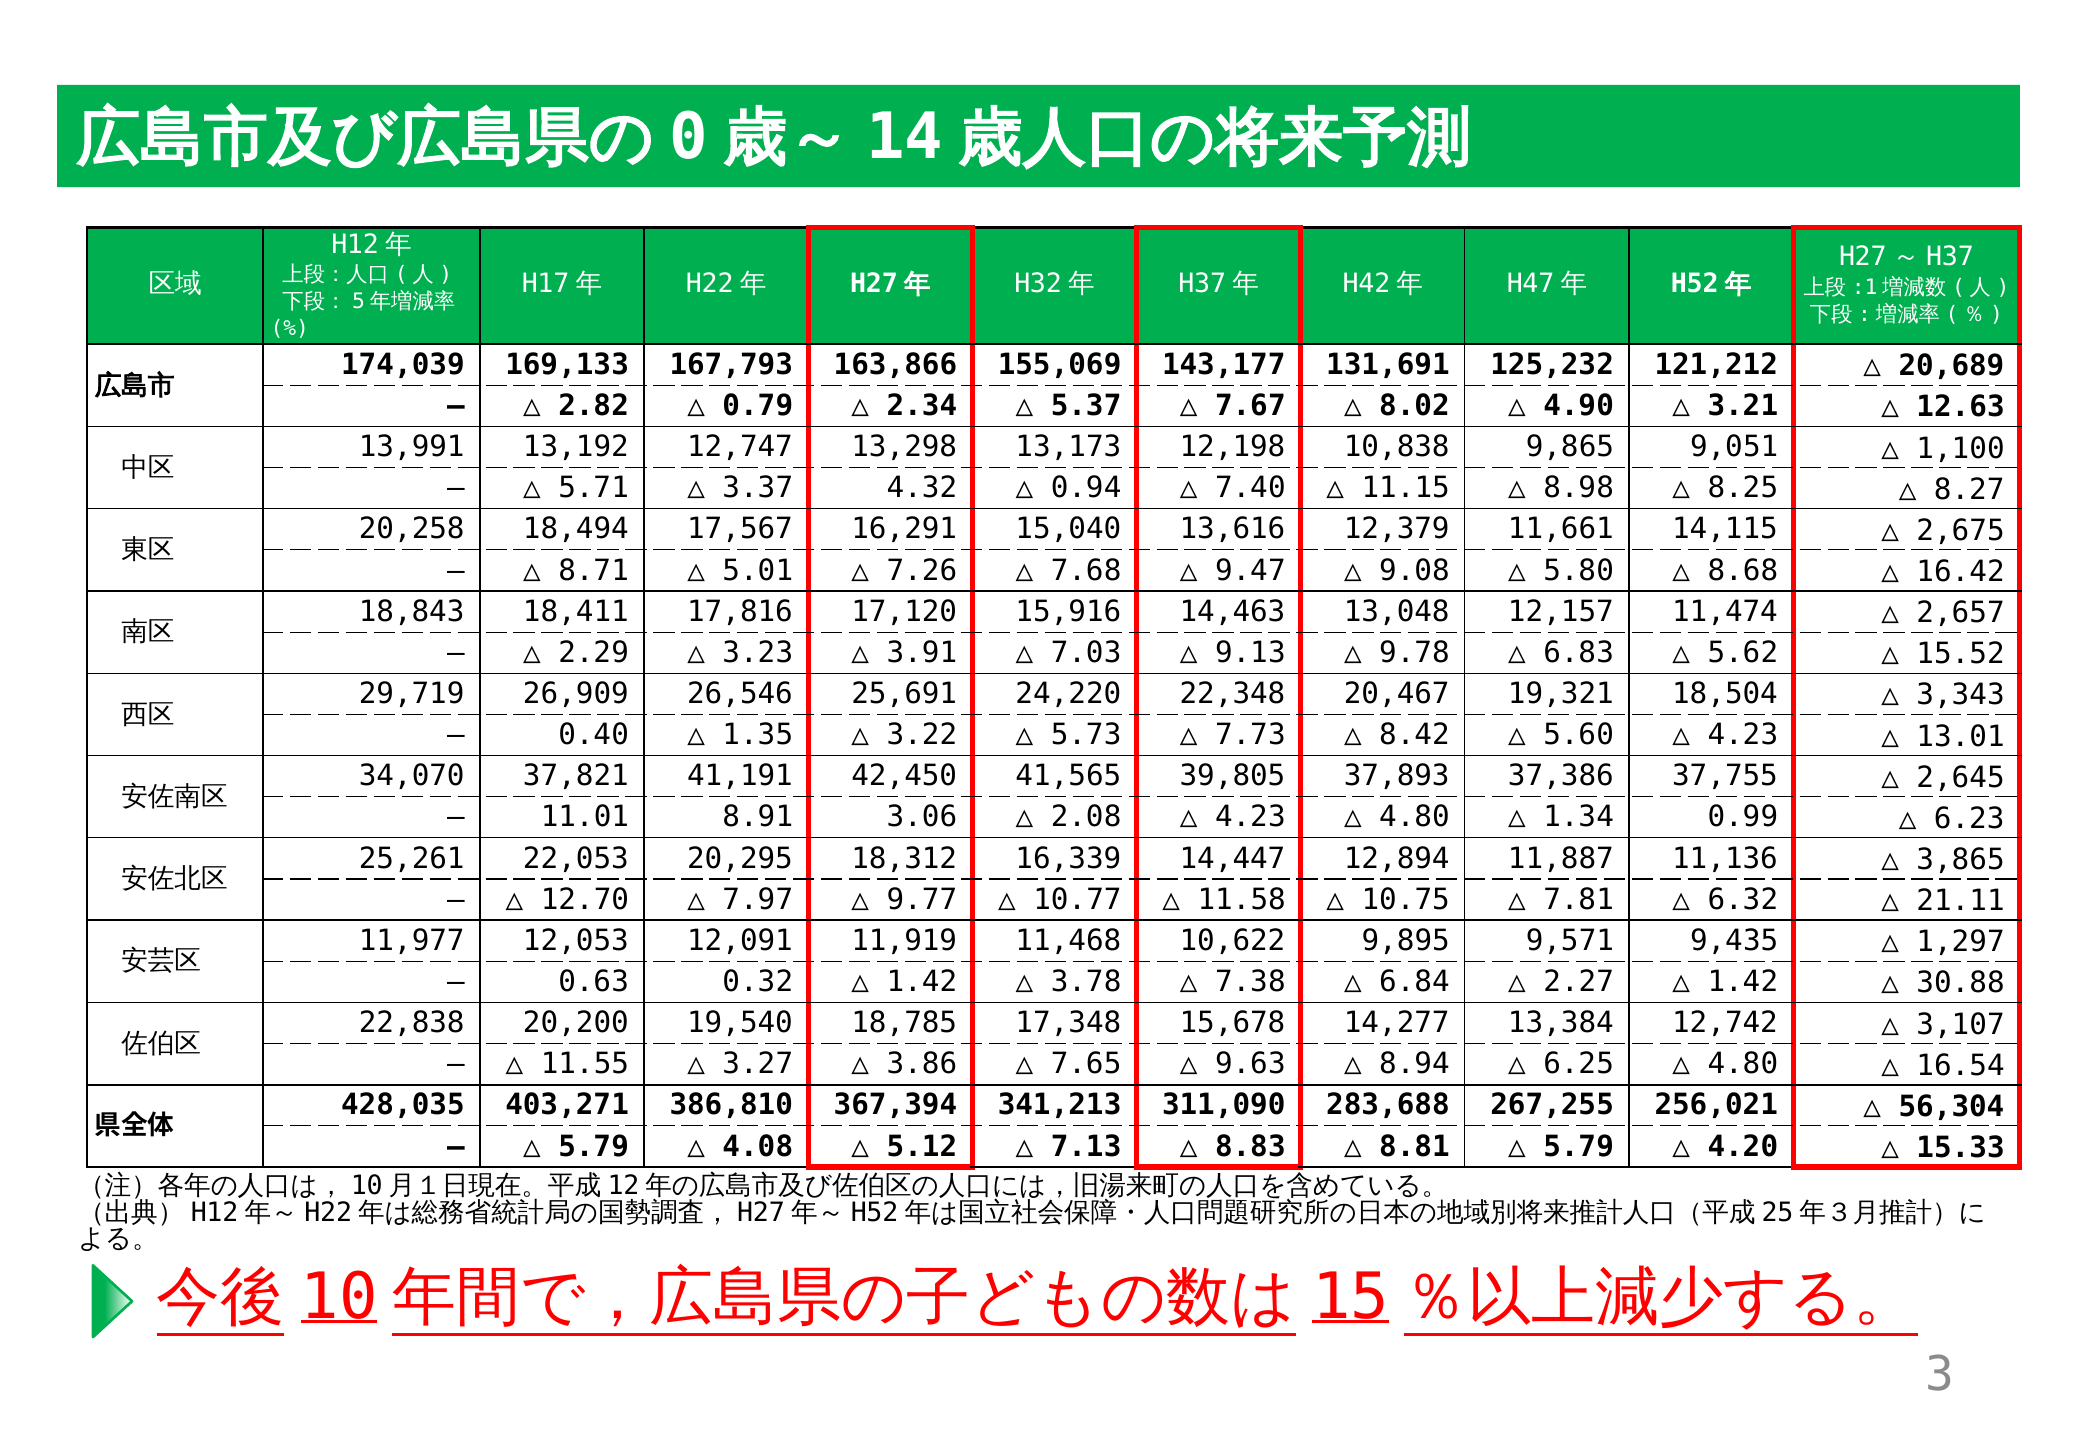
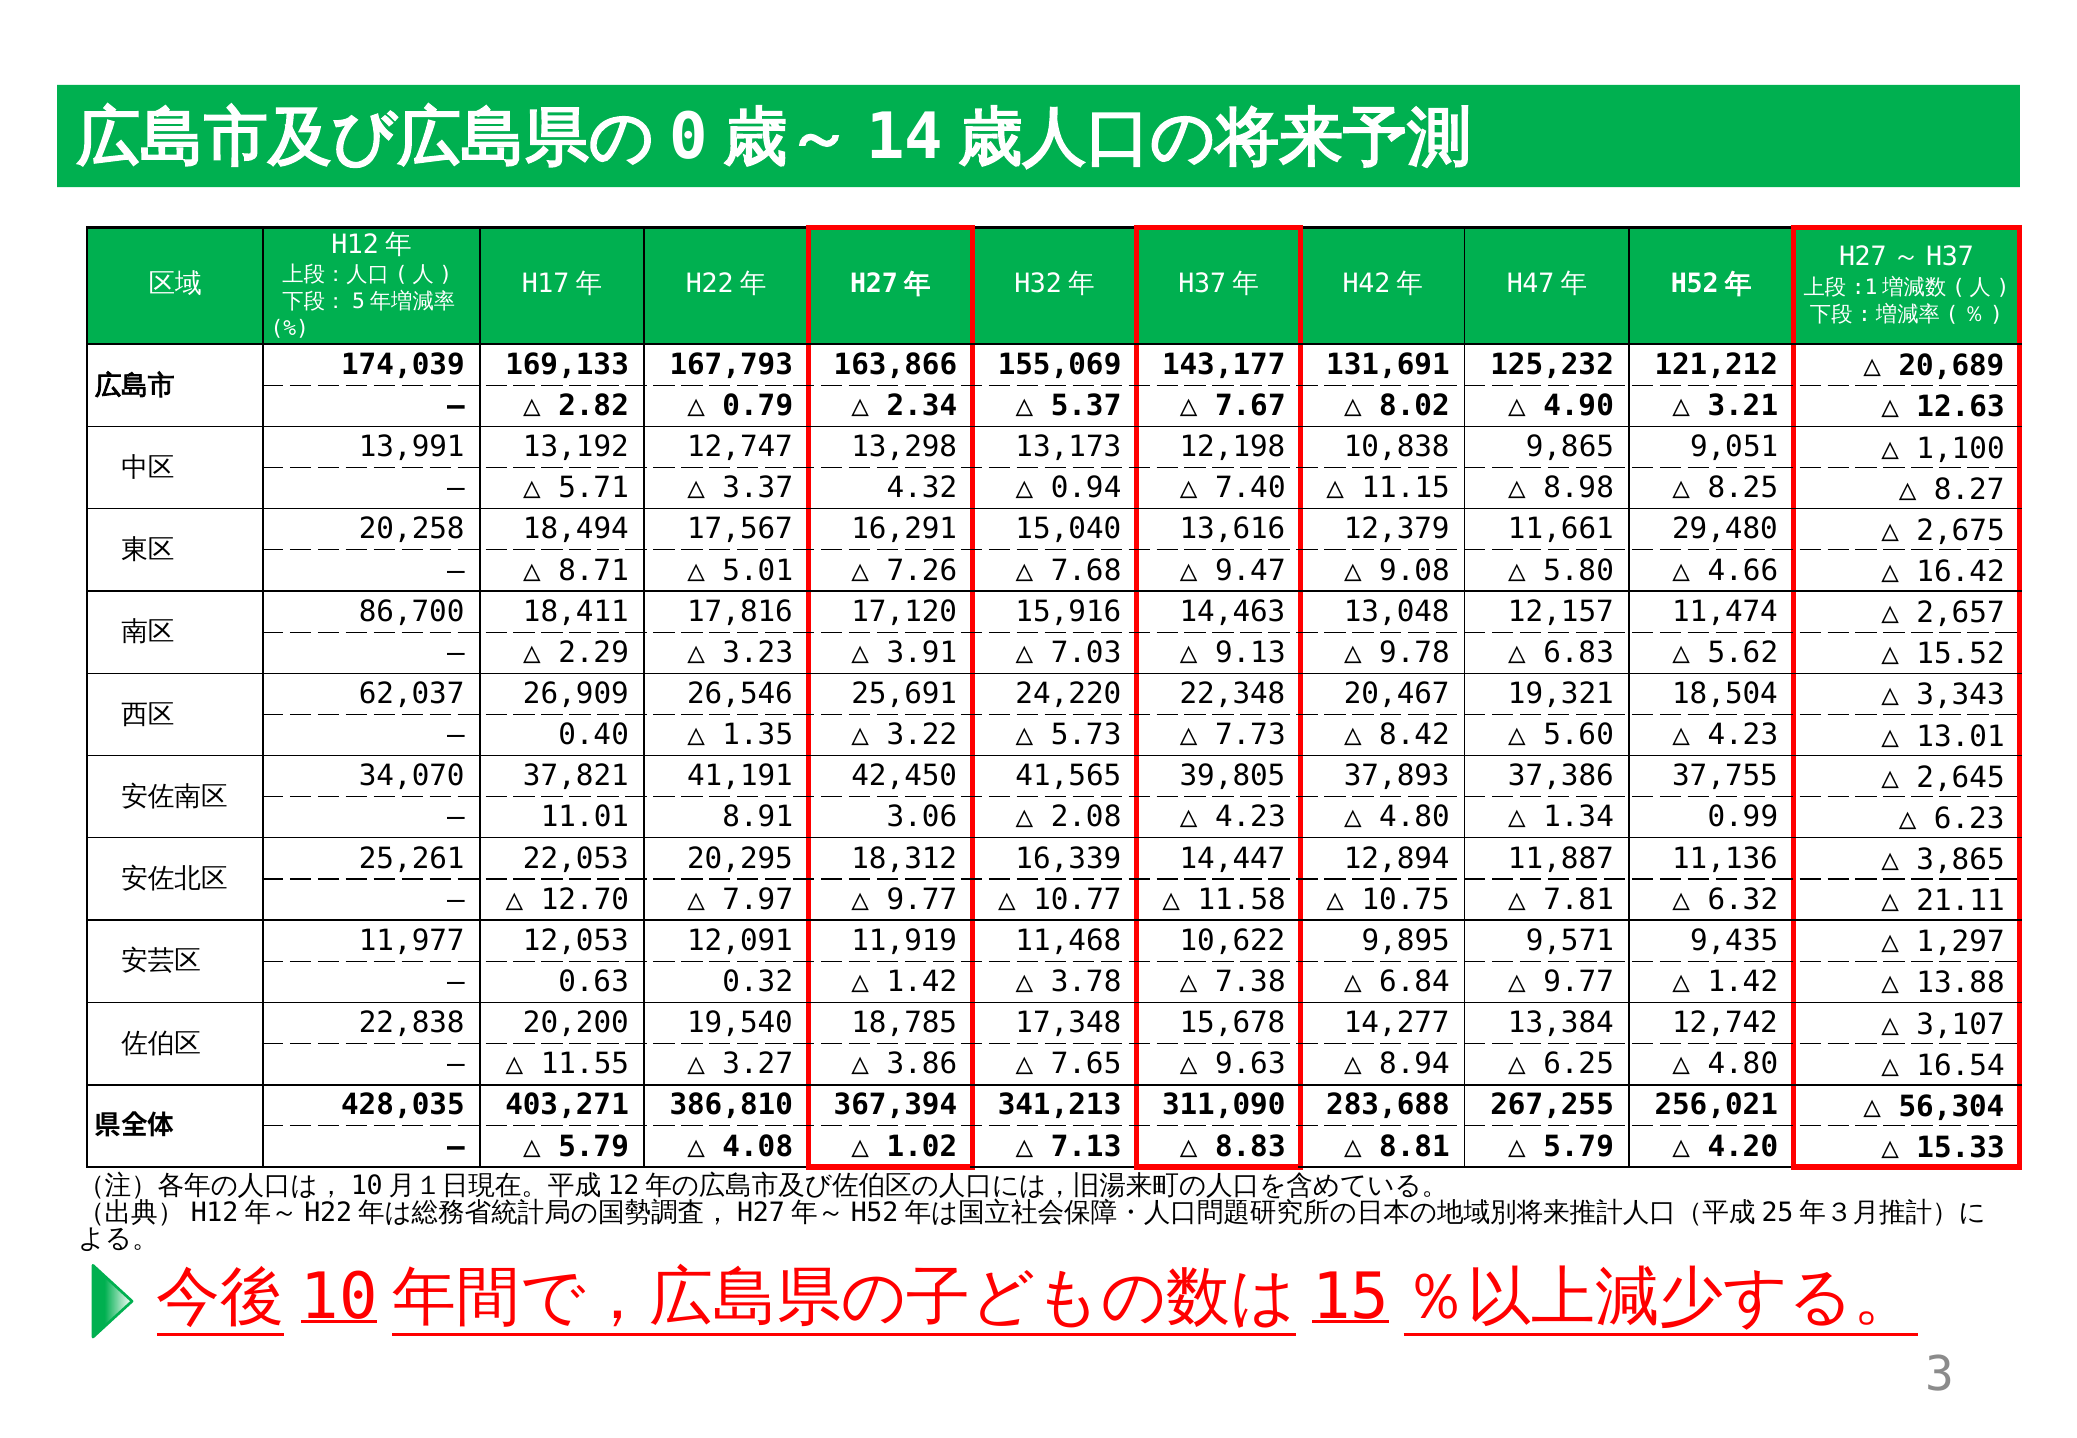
14,115: 14,115 -> 29,480 (1725, 529)
8.68: 8.68 -> 4.66 (1743, 570)
18,843: 18,843 -> 86,700 (412, 612)
29,719: 29,719 -> 62,037 (412, 694)
2.27: 2.27 -> 9.77 (1579, 982)
30.88: 30.88 -> 13.88 (1961, 983)
5.12: 5.12 -> 1.02 (922, 1146)
